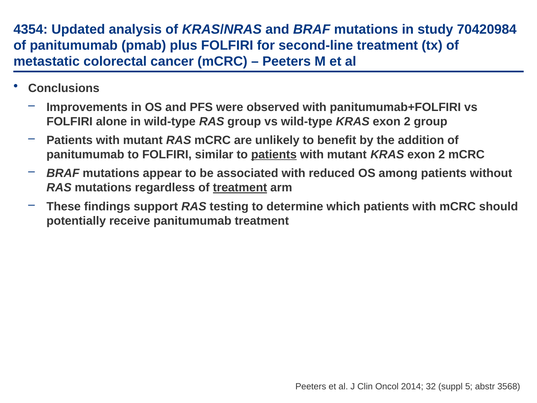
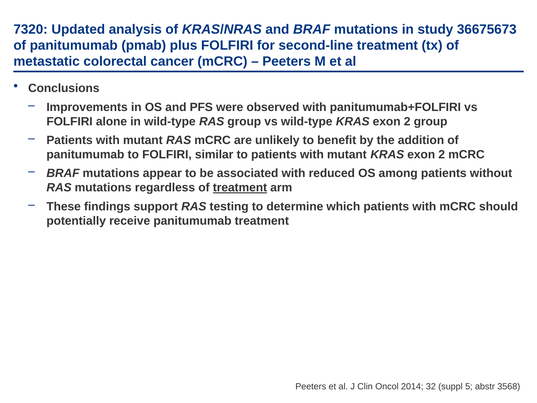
4354: 4354 -> 7320 (31, 29)
70420984: 70420984 -> 36675673 (487, 29)
patients underline: present -> none (274, 154)
